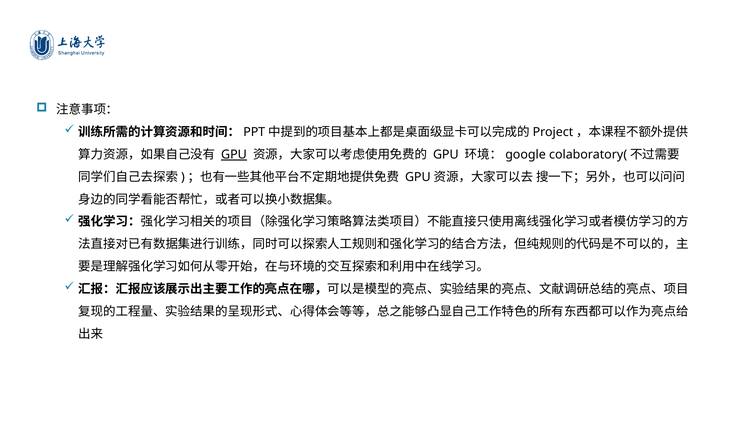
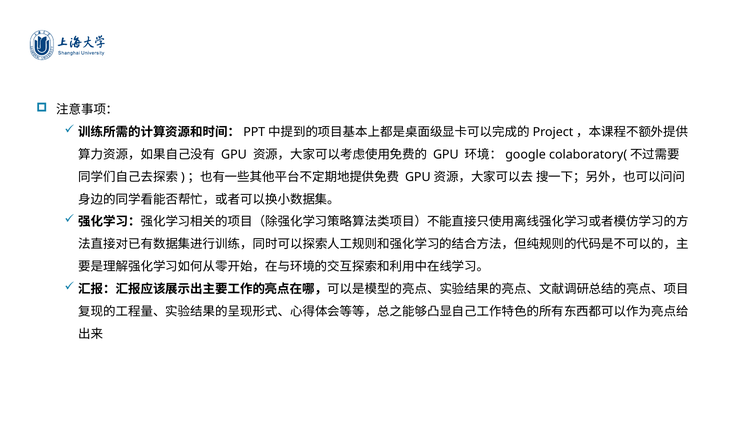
GPU underline: present -> none (234, 155)
